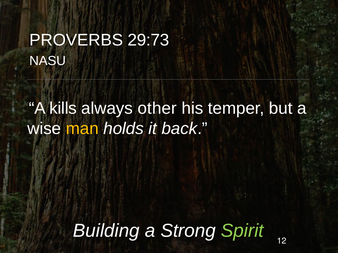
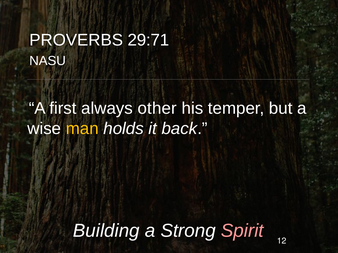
29:73: 29:73 -> 29:71 (148, 40)
kills: kills -> first (63, 109)
Spirit colour: light green -> pink (242, 231)
